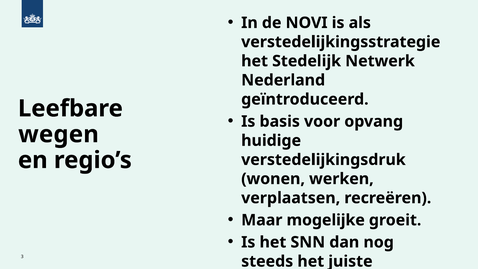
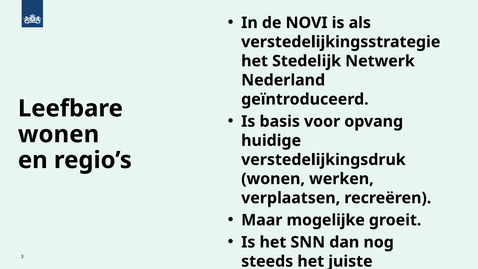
wegen: wegen -> wonen (59, 134)
